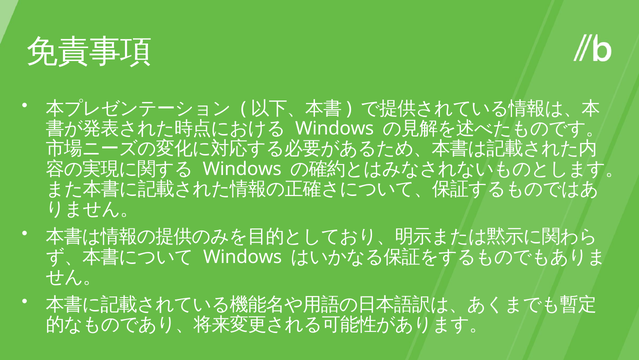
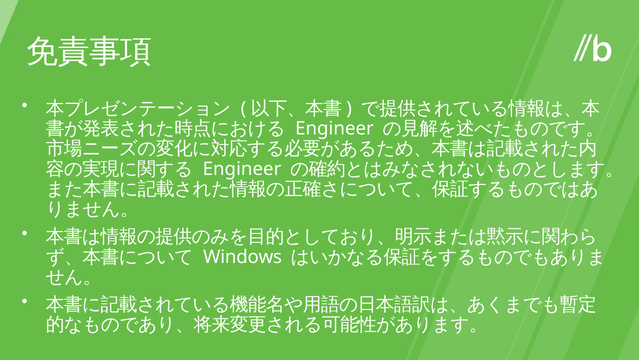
Windows: Windows -> Engineer (334, 129)
Windows: Windows -> Engineer (242, 169)
